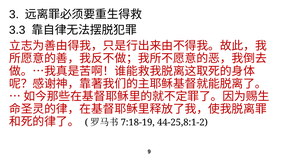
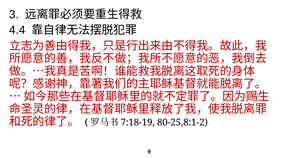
3.3: 3.3 -> 4.4 (17, 30)
44-25,8:1-2: 44-25,8:1-2 -> 80-25,8:1-2 (182, 123)
